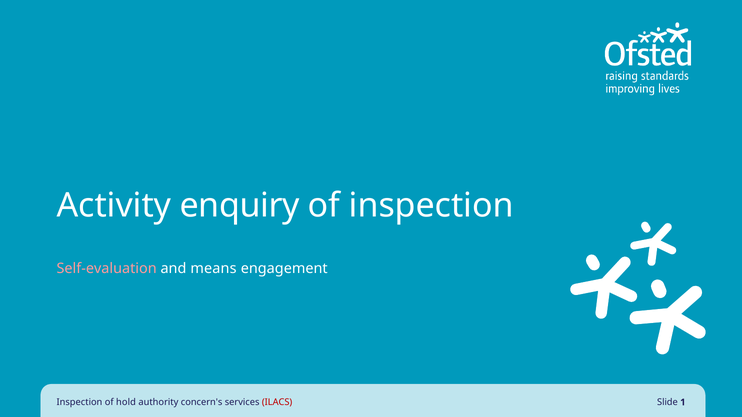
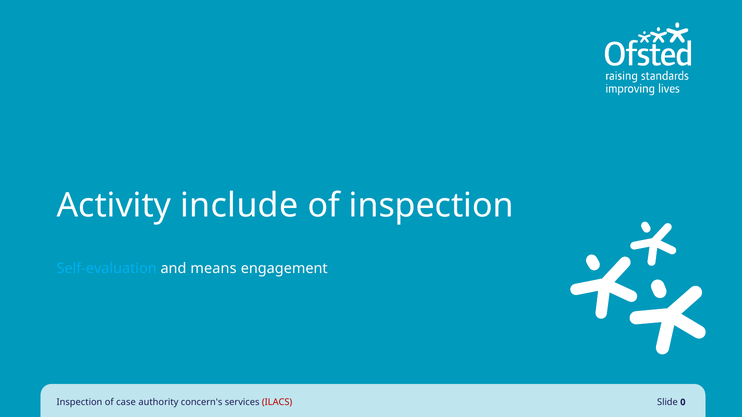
enquiry: enquiry -> include (239, 206)
Self-evaluation colour: pink -> light blue (107, 269)
hold: hold -> case (126, 403)
1: 1 -> 0 (683, 403)
